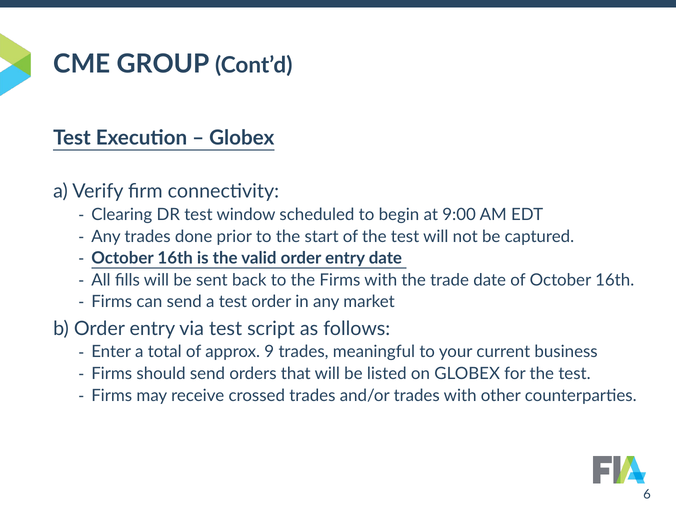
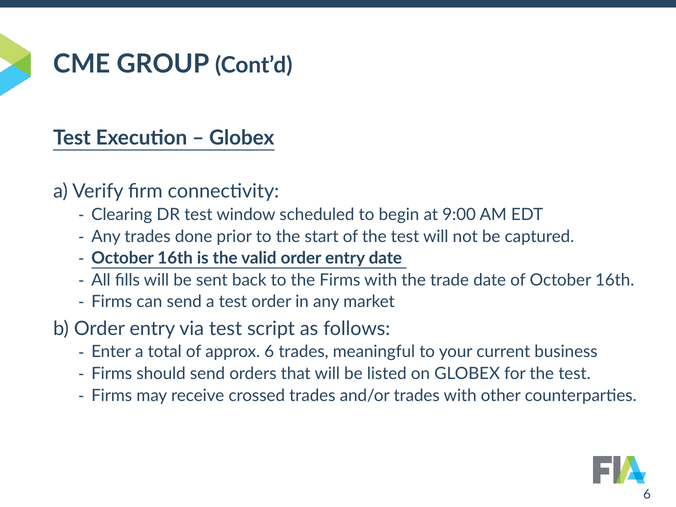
approx 9: 9 -> 6 (269, 352)
